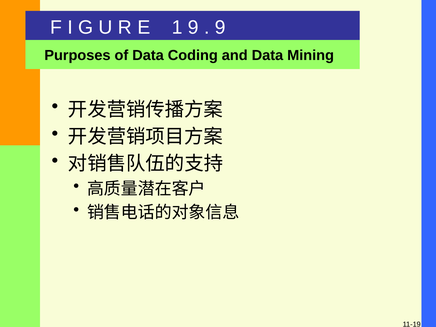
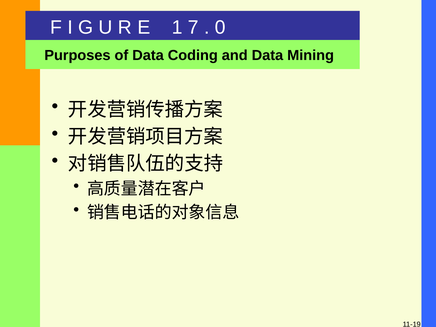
1 9: 9 -> 7 (193, 27)
9: 9 -> 0 (220, 27)
